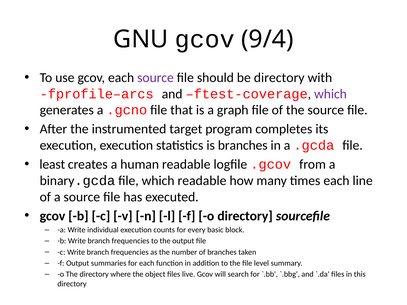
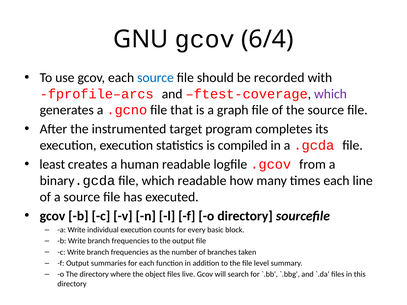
9/4: 9/4 -> 6/4 (267, 39)
source colour: purple -> blue (156, 78)
be directory: directory -> recorded (279, 78)
is branches: branches -> compiled (243, 146)
